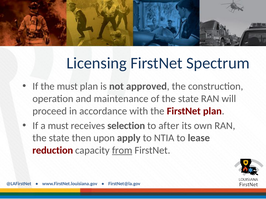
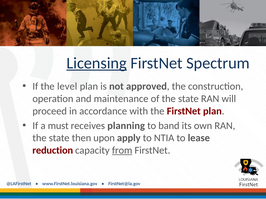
Licensing underline: none -> present (97, 63)
the must: must -> level (67, 87)
selection: selection -> planning (126, 126)
after: after -> band (169, 126)
